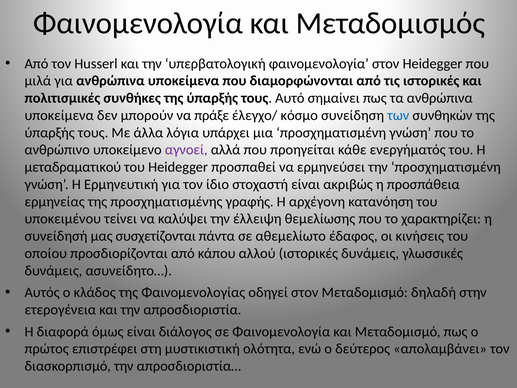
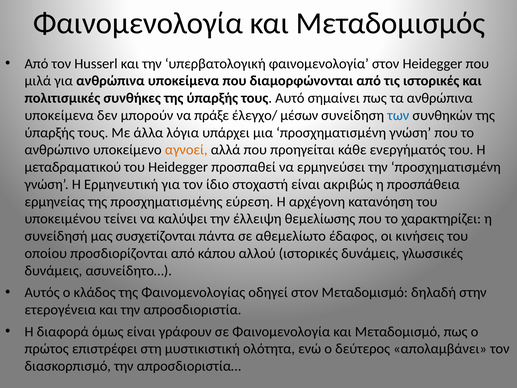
κόσμο: κόσμο -> μέσων (299, 115)
αγνοεί colour: purple -> orange (186, 150)
γραφής: γραφής -> εύρεση (250, 202)
διάλογος: διάλογος -> γράφουν (185, 331)
